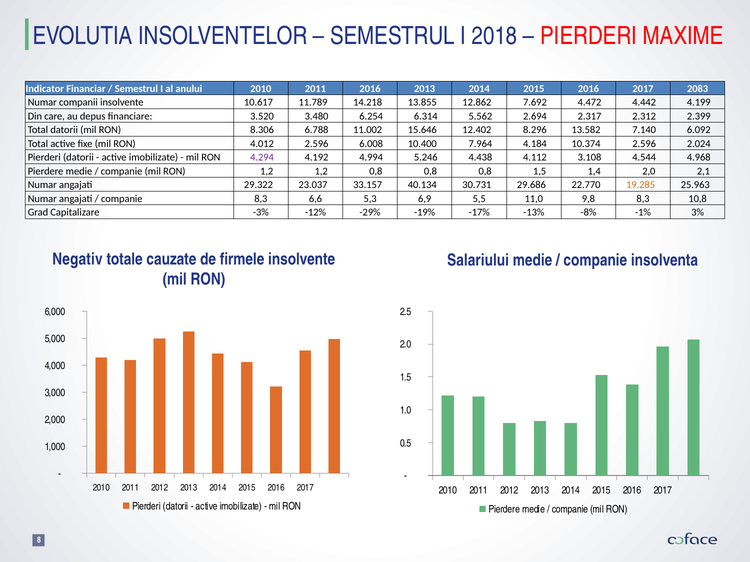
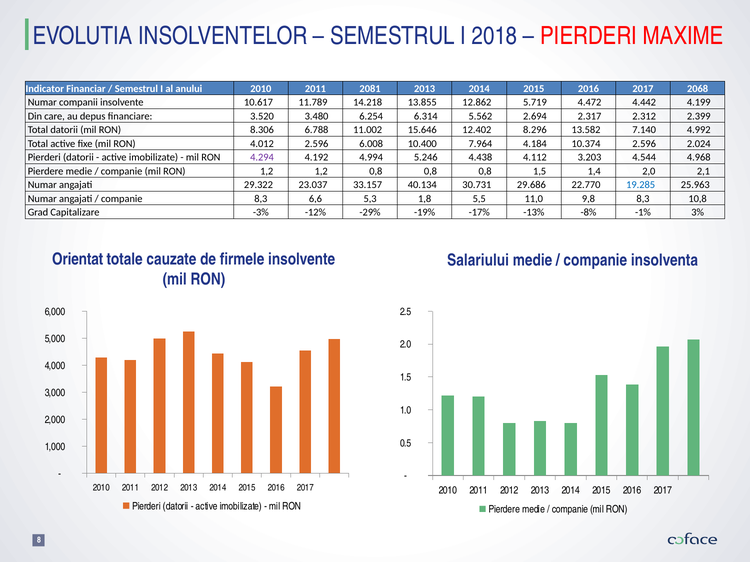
2011 2016: 2016 -> 2081 (370, 89)
2083: 2083 -> 2068 (698, 89)
7.692: 7.692 -> 5.719 (535, 103)
6.092: 6.092 -> 4.992 (699, 130)
3.108: 3.108 -> 3.203 (590, 158)
19.285 colour: orange -> blue (641, 185)
6,9: 6,9 -> 1,8 (425, 199)
Negativ: Negativ -> Orientat (78, 259)
